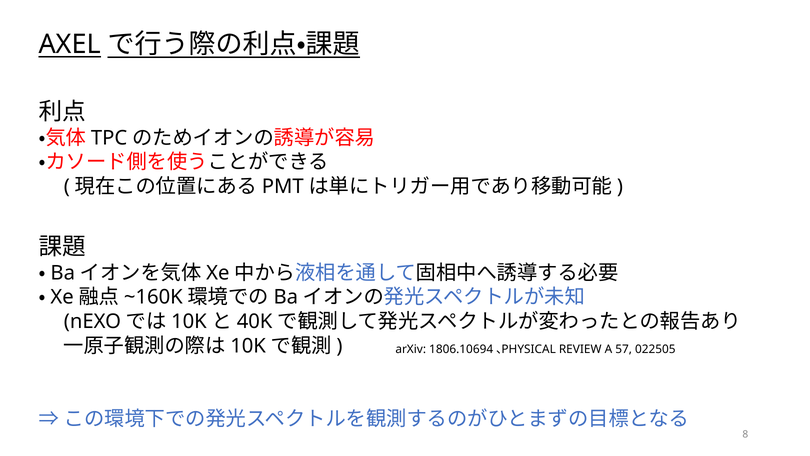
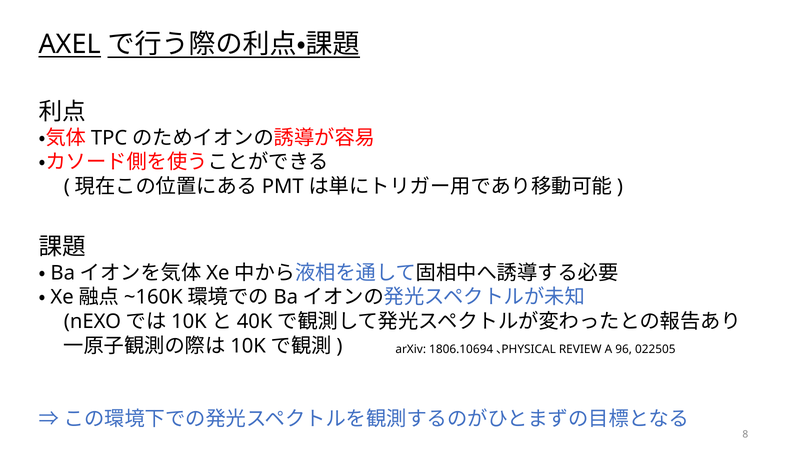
57: 57 -> 96 (624, 349)
